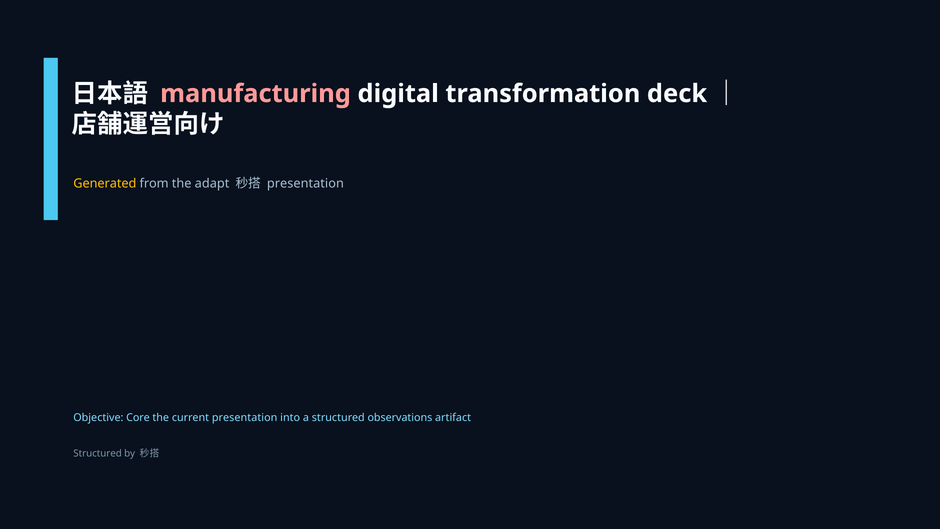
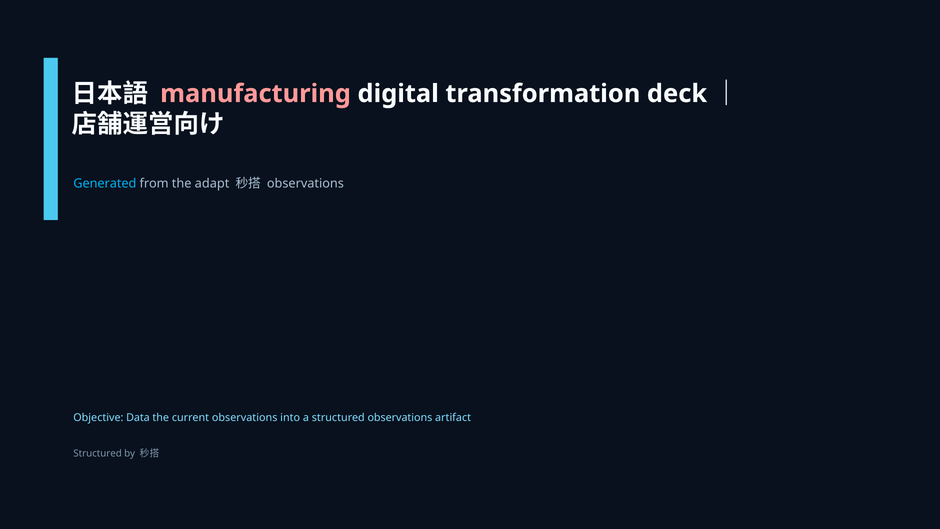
Generated colour: yellow -> light blue (105, 183)
presentation: presentation -> observations (305, 183)
Core: Core -> Data (138, 417)
current presentation: presentation -> observations (245, 417)
